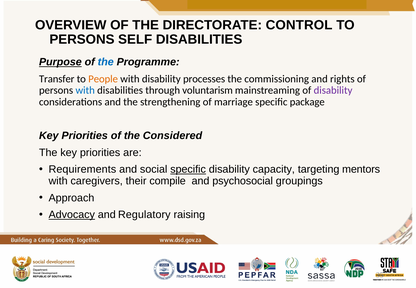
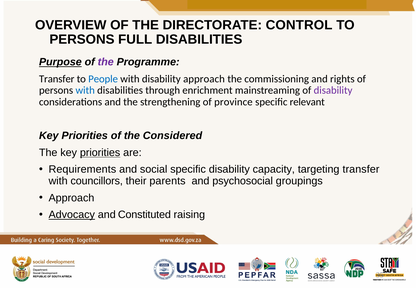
SELF: SELF -> FULL (135, 39)
the colour: blue -> purple (106, 62)
People colour: orange -> blue (103, 79)
disability processes: processes -> approach (204, 79)
voluntarism: voluntarism -> enrichment (208, 90)
marriage: marriage -> province (233, 102)
package: package -> relevant (307, 102)
priorities underline: none -> present (100, 153)
specific underline: present -> none (188, 169)
targeting mentors: mentors -> transfer (361, 169)
caregivers: caregivers -> councillors (97, 181)
compile: compile -> parents (168, 181)
Regulatory: Regulatory -> Constituted (144, 215)
